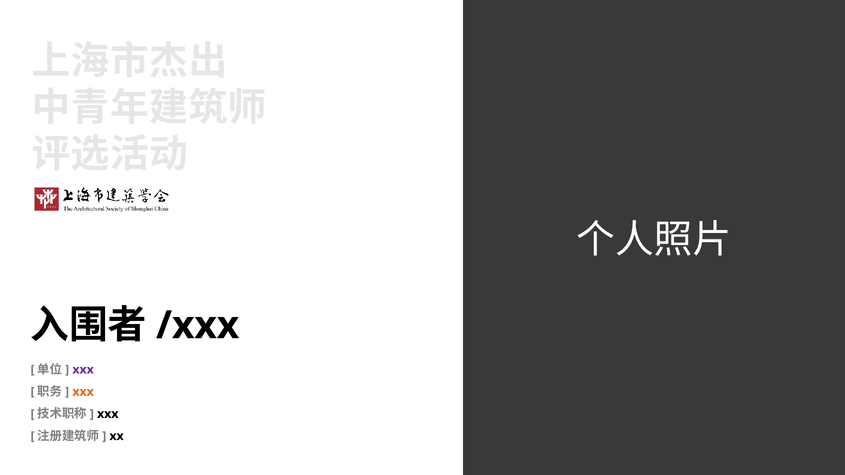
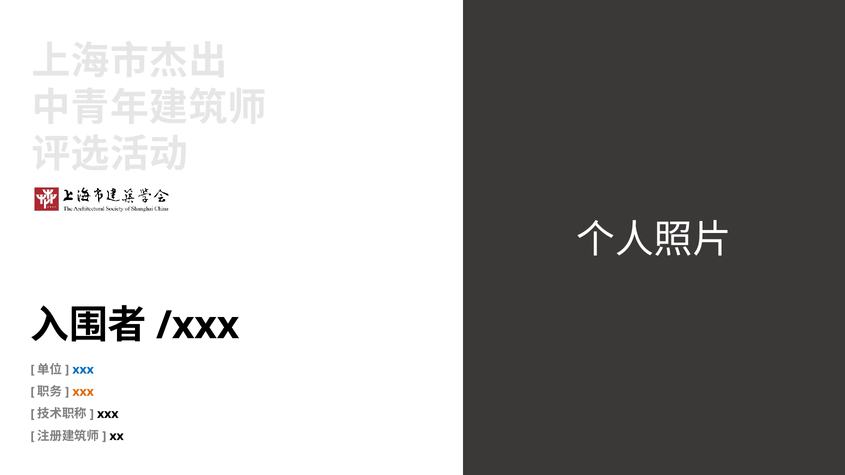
xxx colour: purple -> blue (83, 370)
